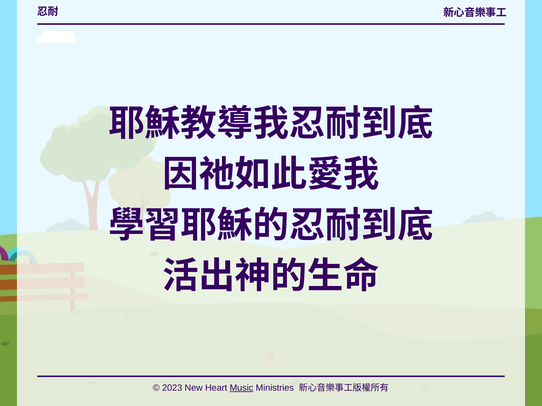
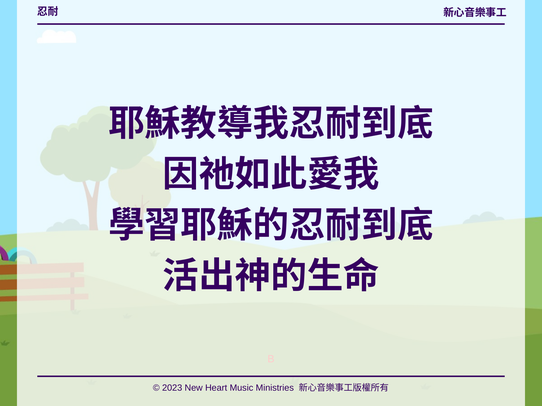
Music underline: present -> none (241, 388)
